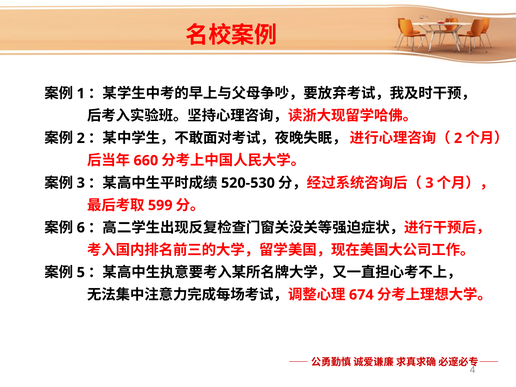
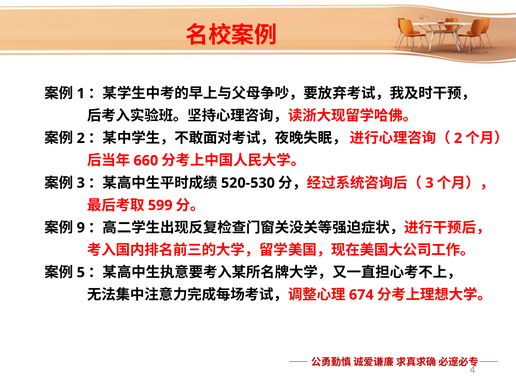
6: 6 -> 9 (81, 228)
